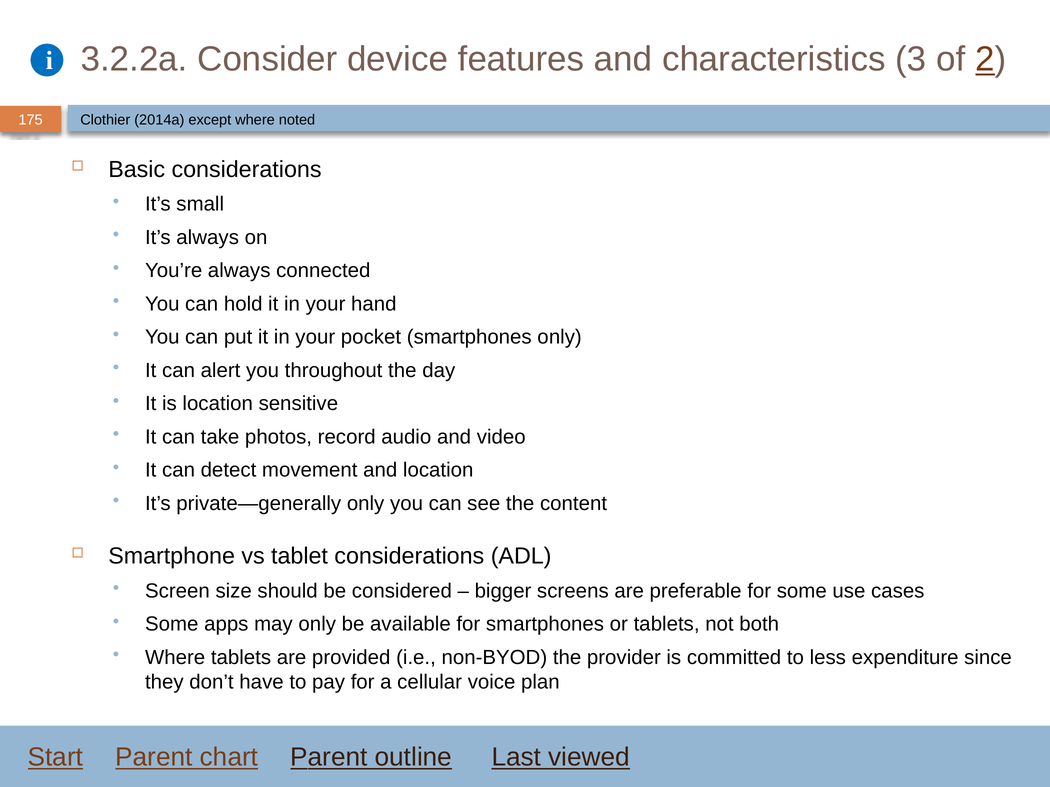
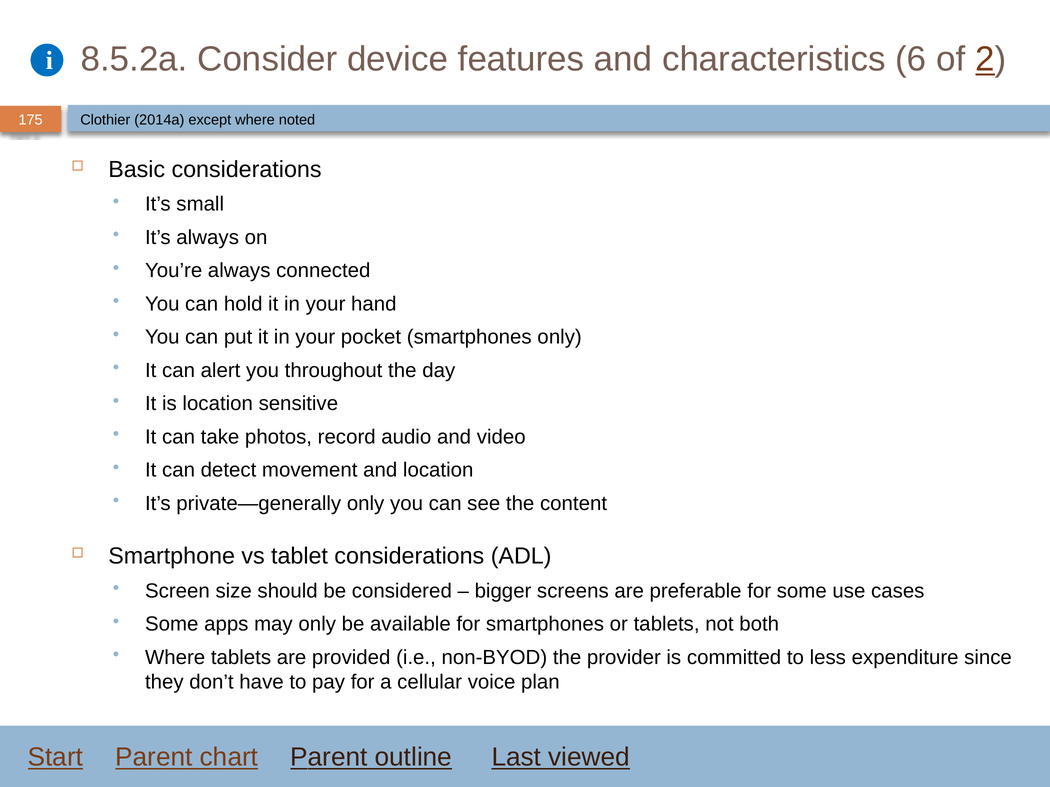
3.2.2a: 3.2.2a -> 8.5.2a (134, 59)
3: 3 -> 6 (911, 59)
